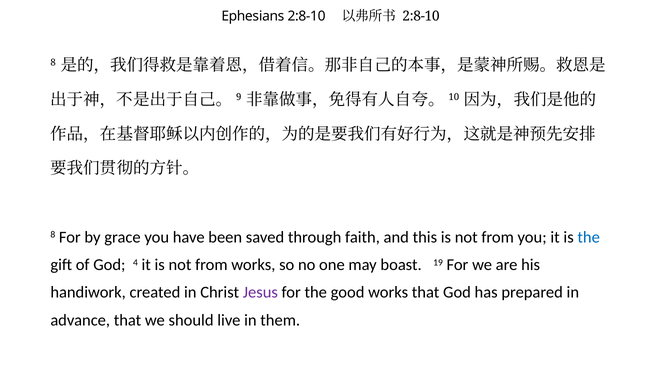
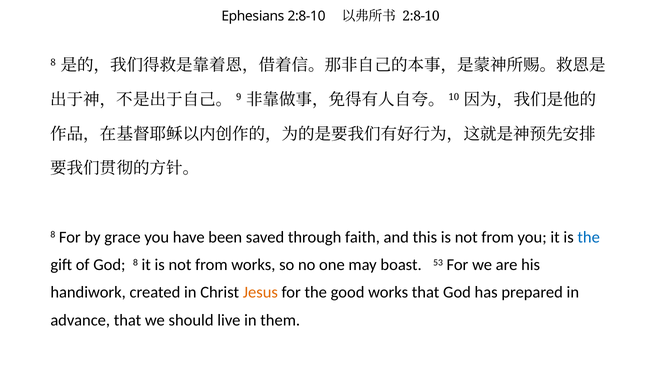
God 4: 4 -> 8 (135, 262)
19: 19 -> 53 (438, 262)
Jesus colour: purple -> orange (260, 292)
